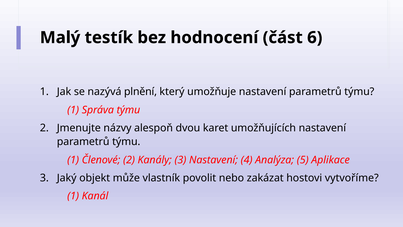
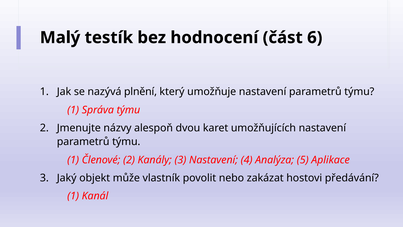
vytvoříme: vytvoříme -> předávání (352, 178)
